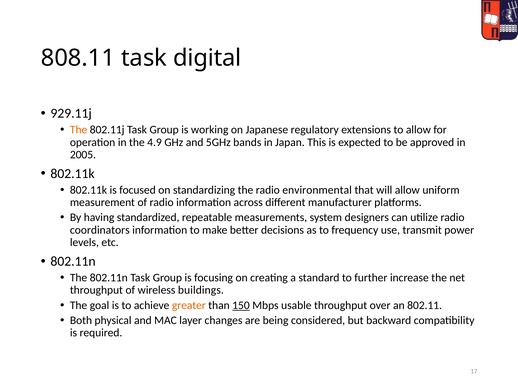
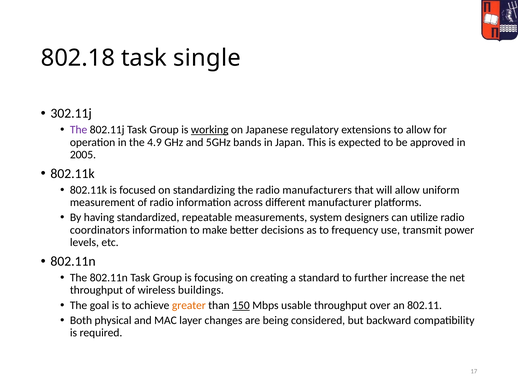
808.11: 808.11 -> 802.18 (78, 58)
digital: digital -> single (207, 58)
929.11j: 929.11j -> 302.11j (71, 113)
The colour: orange -> purple (79, 130)
working underline: none -> present (210, 130)
environmental: environmental -> manufacturers (317, 190)
